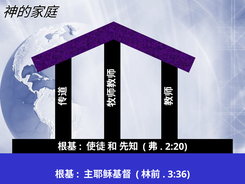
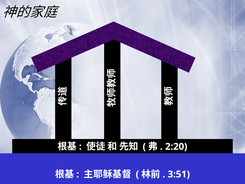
3:36: 3:36 -> 3:51 (179, 174)
